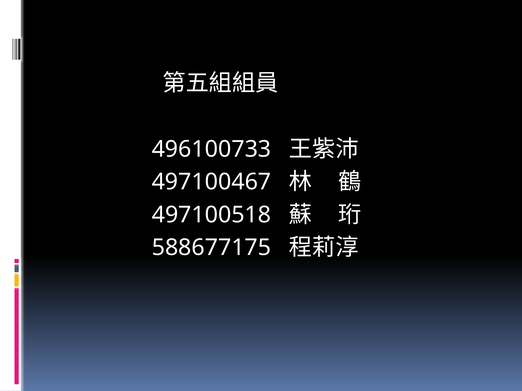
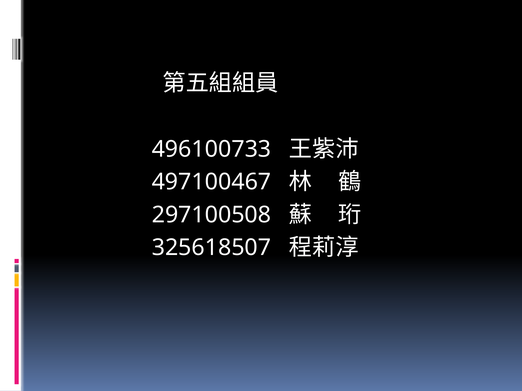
497100518: 497100518 -> 297100508 (211, 215)
588677175: 588677175 -> 325618507 (211, 248)
